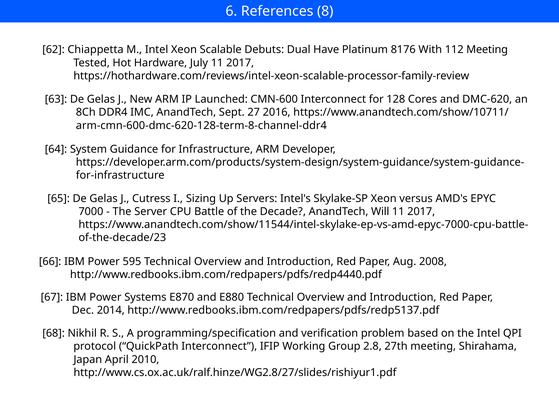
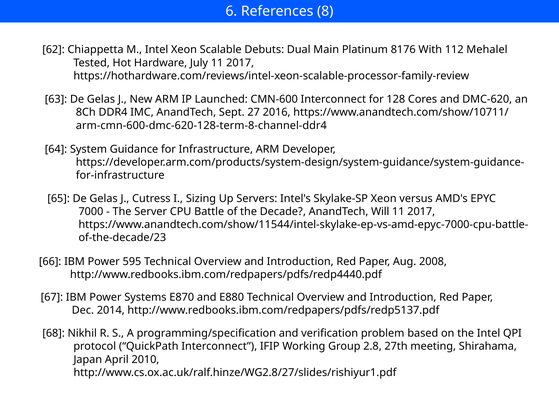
Have: Have -> Main (326, 50)
112 Meeting: Meeting -> Mehalel (487, 50)
